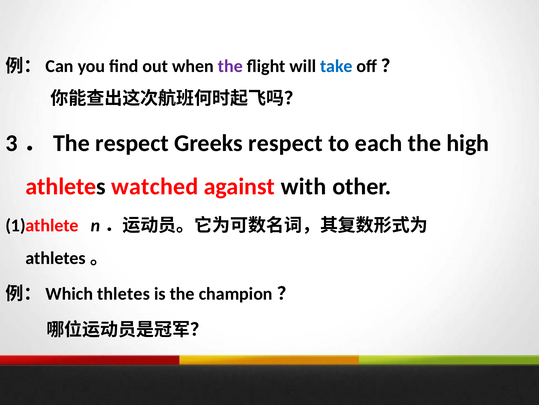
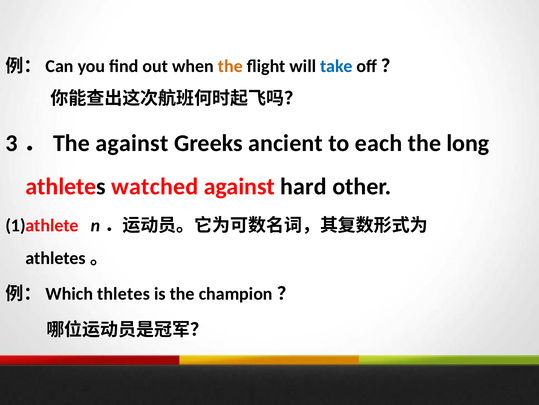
the colour: purple -> orange (230, 66)
3．The respect: respect -> against (132, 143)
Greeks respect: respect -> ancient (286, 143)
high: high -> long (468, 143)
with: with -> hard (304, 186)
